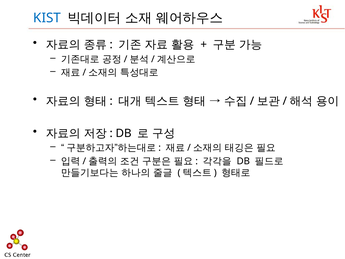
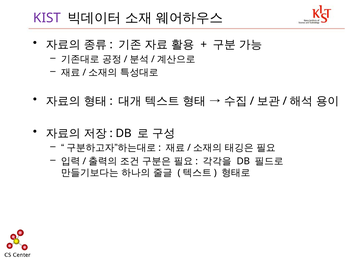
KIST colour: blue -> purple (47, 18)
